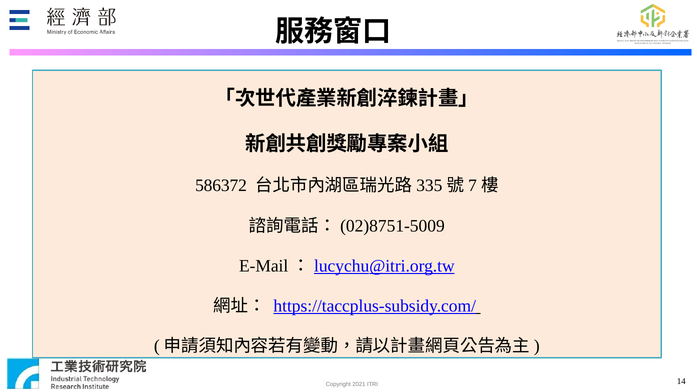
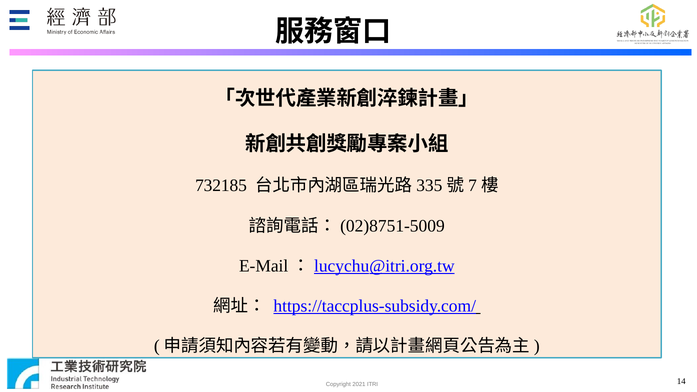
586372: 586372 -> 732185 (221, 186)
